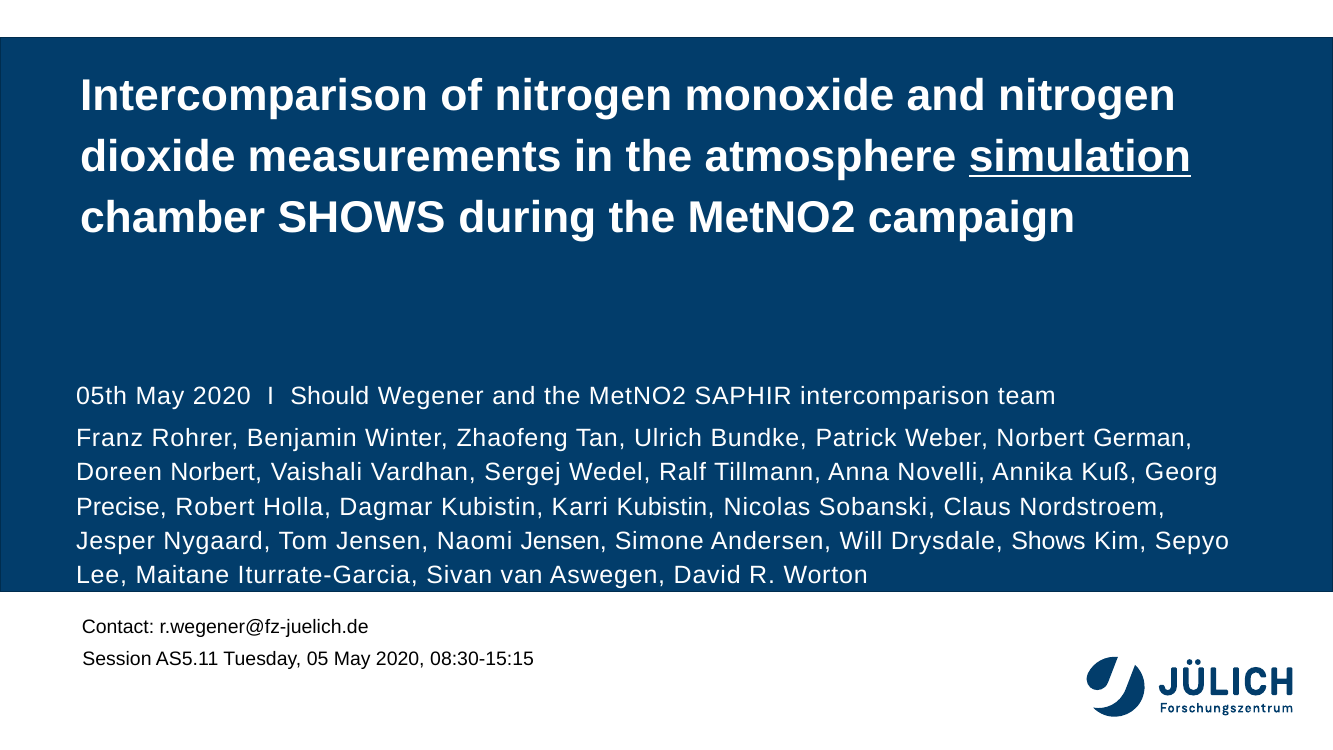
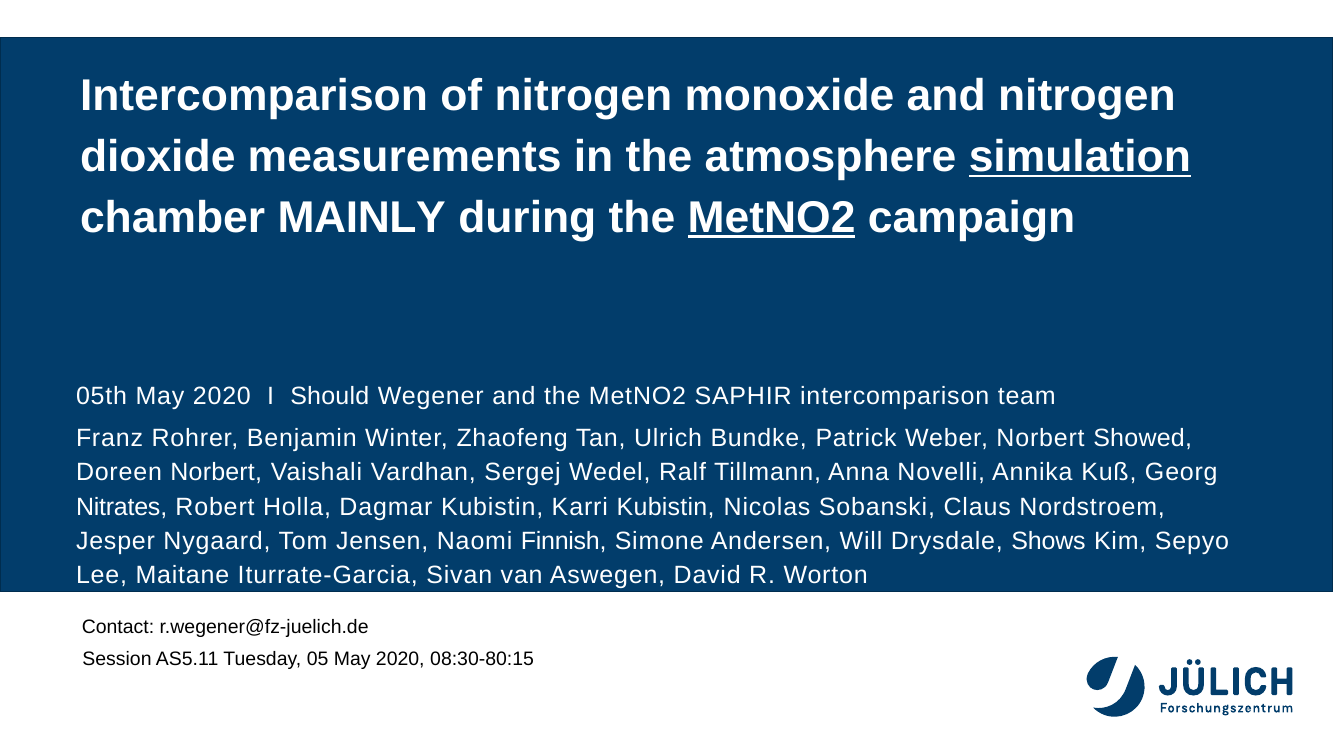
chamber SHOWS: SHOWS -> MAINLY (362, 218)
MetNO2 underline: none -> present (772, 218)
German: German -> Showed (1143, 438)
Precise: Precise -> Nitrates (122, 507)
Naomi Jensen: Jensen -> Finnish (564, 541)
08:30-15:15: 08:30-15:15 -> 08:30-80:15 (482, 659)
